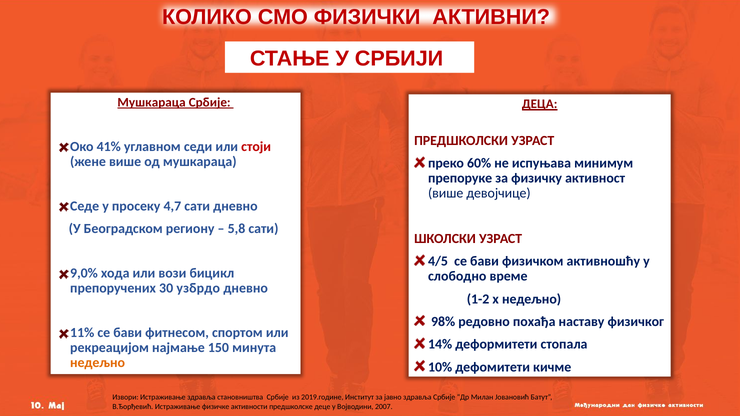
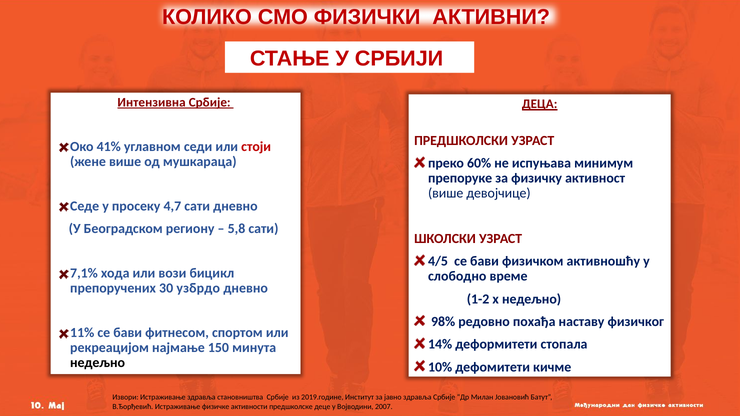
Мушкараца: Мушкараца -> Интензивна (152, 102)
9,0%: 9,0% -> 7,1% (84, 274)
недељно colour: orange -> black (98, 363)
